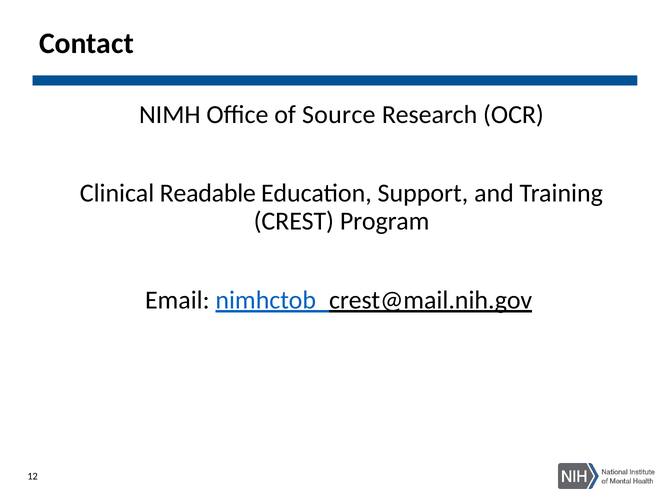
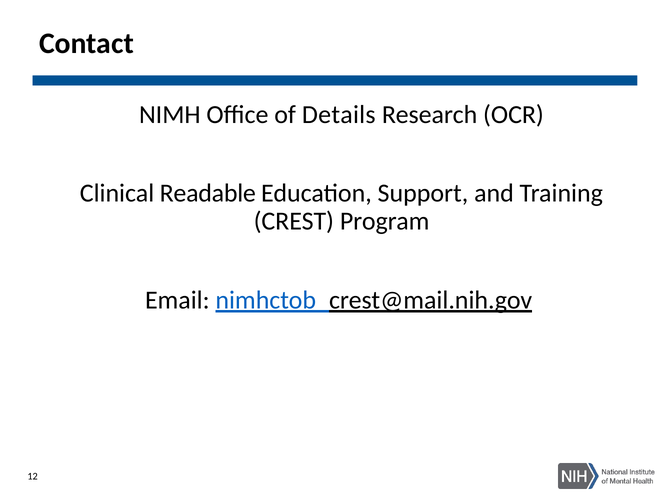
Source: Source -> Details (339, 115)
